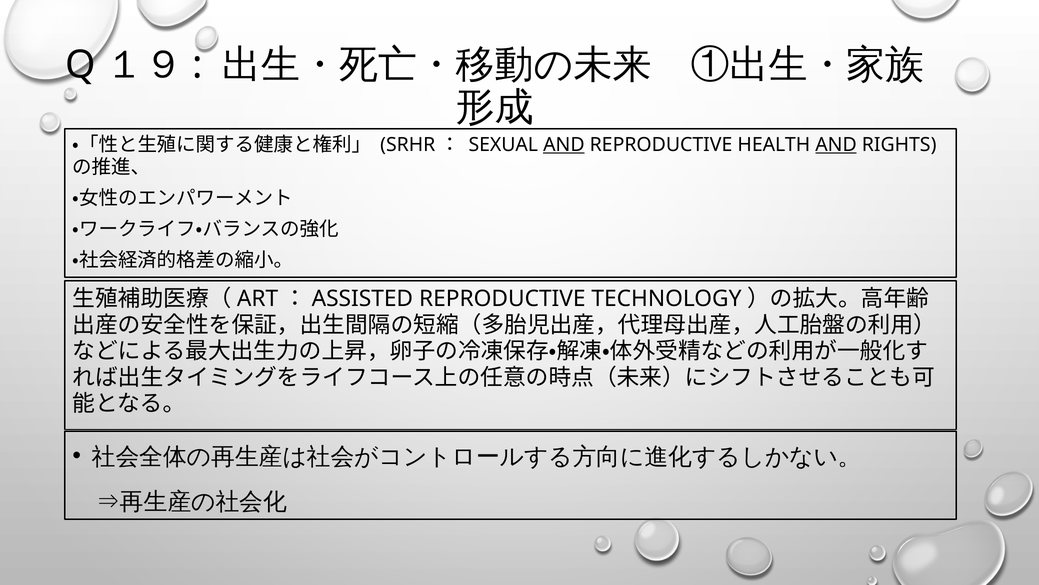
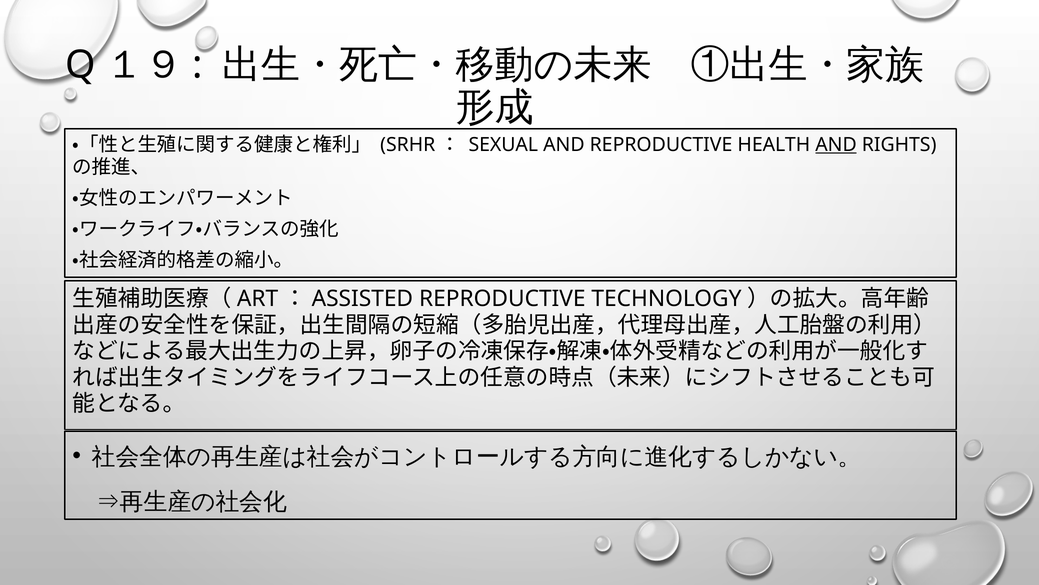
AND underline: present -> none (564, 145)
